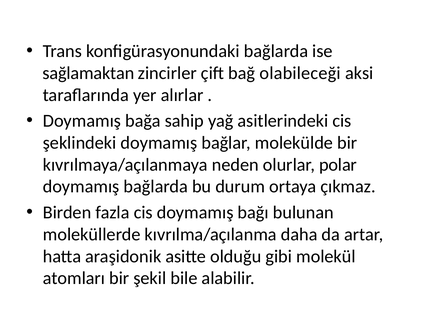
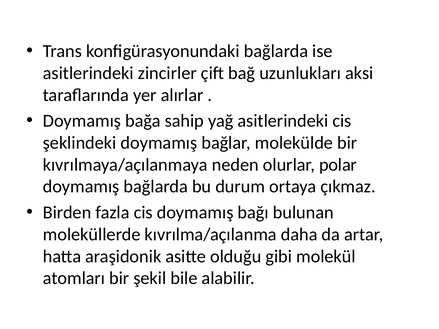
sağlamaktan: sağlamaktan -> asitlerindeki (88, 73)
olabileceği: olabileceği -> uzunlukları (300, 73)
